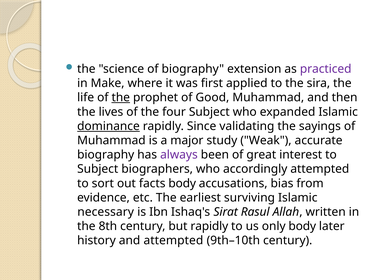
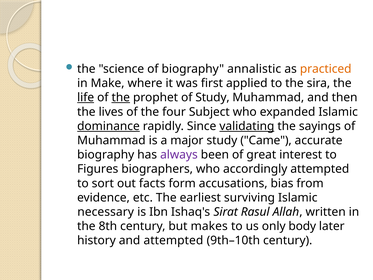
extension: extension -> annalistic (254, 69)
practiced colour: purple -> orange (326, 69)
life underline: none -> present (86, 97)
of Good: Good -> Study (212, 97)
validating underline: none -> present (247, 126)
Weak: Weak -> Came (266, 140)
Subject: Subject -> Figures (98, 169)
facts body: body -> form (182, 183)
but rapidly: rapidly -> makes (209, 226)
